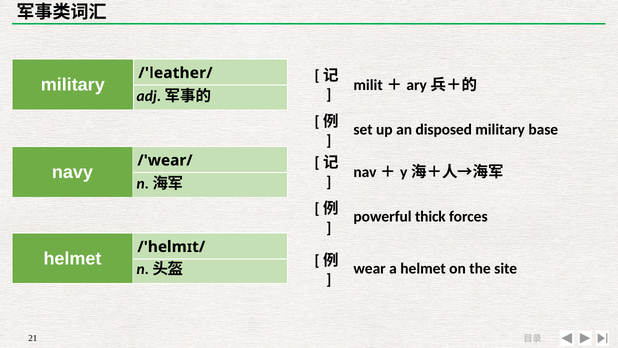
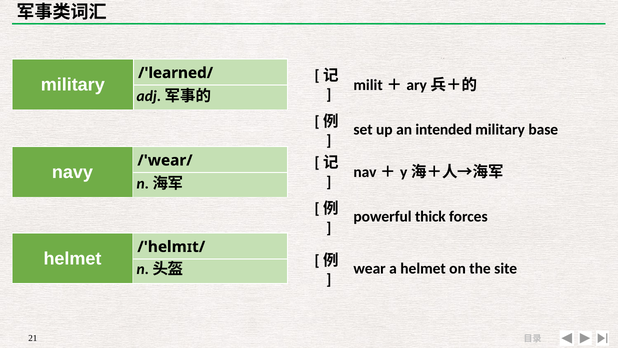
/'leather/: /'leather/ -> /'learned/ (176, 73)
disposed: disposed -> intended (444, 129)
